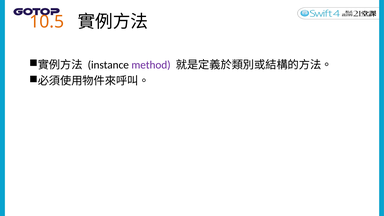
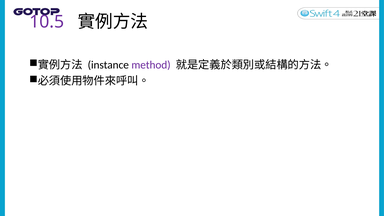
10.5 colour: orange -> purple (47, 22)
